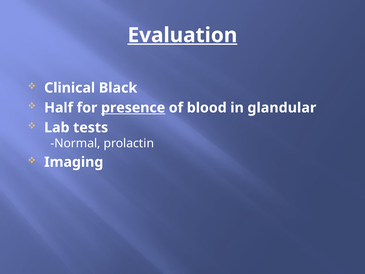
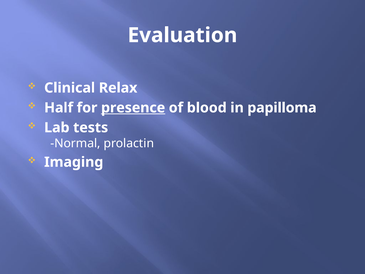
Evaluation underline: present -> none (182, 35)
Black: Black -> Relax (118, 88)
glandular: glandular -> papilloma (282, 108)
